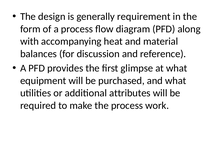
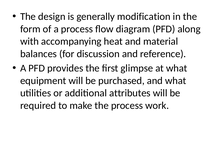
requirement: requirement -> modification (144, 17)
